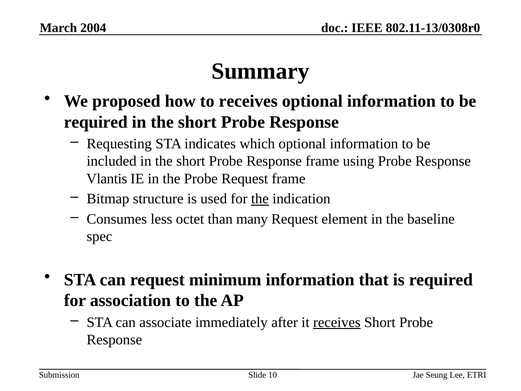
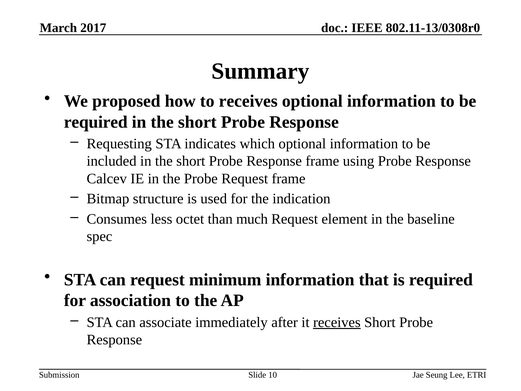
2004: 2004 -> 2017 (93, 28)
Vlantis: Vlantis -> Calcev (107, 178)
the underline: present -> none (260, 199)
many: many -> much (252, 219)
